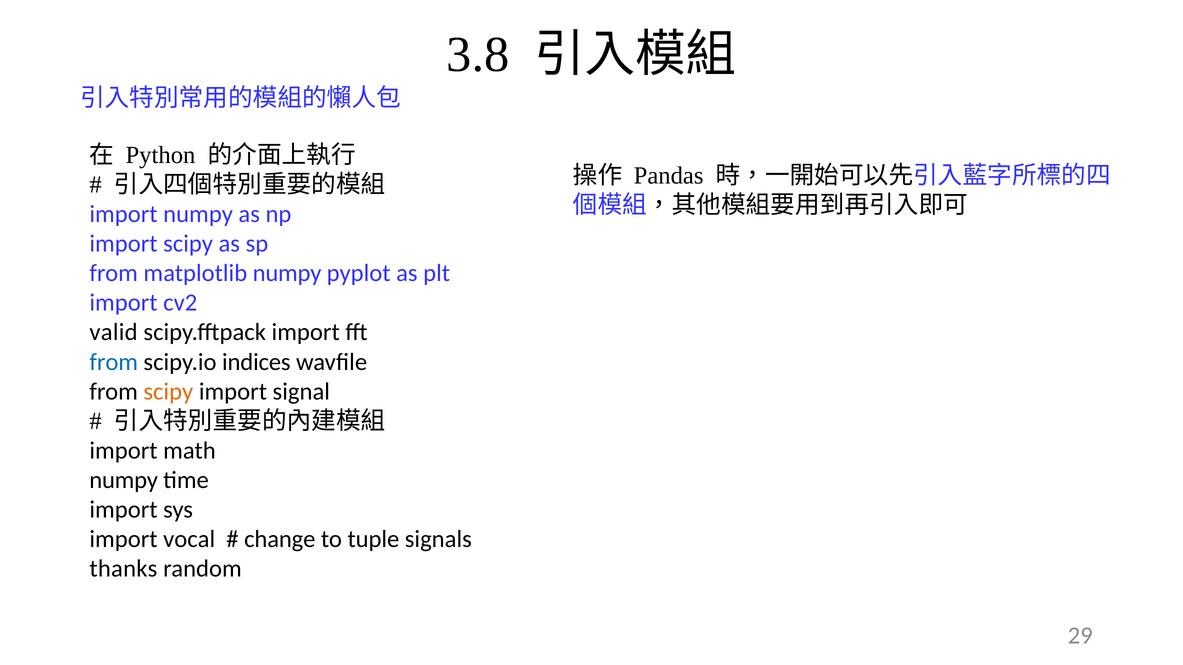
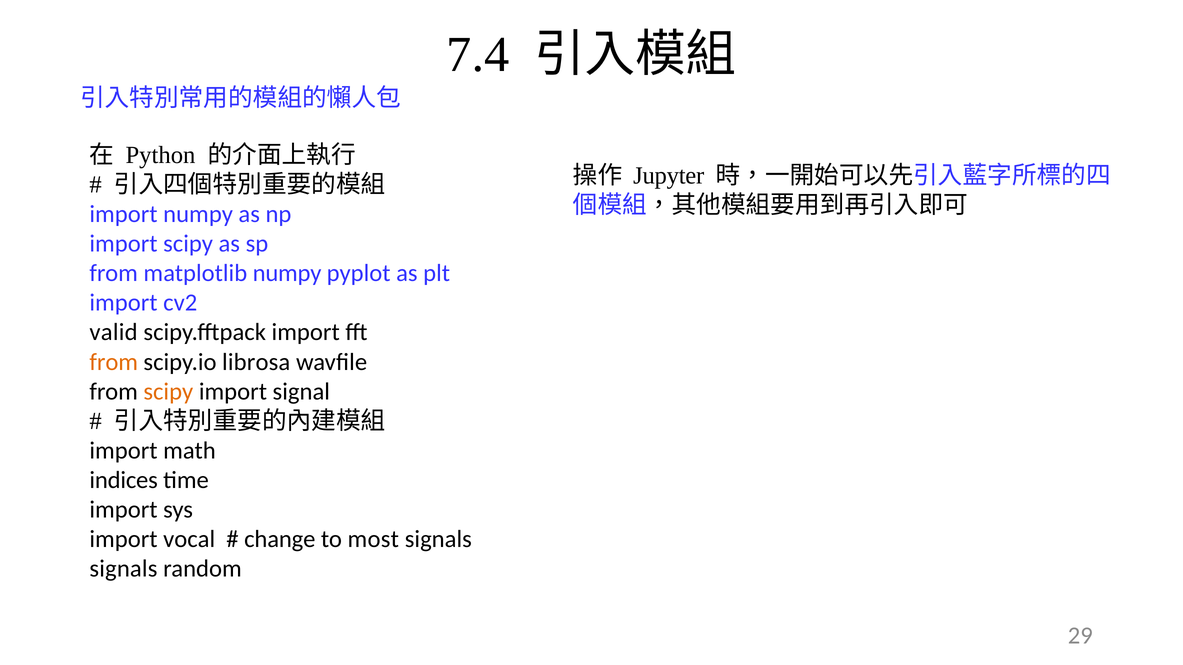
3.8: 3.8 -> 7.4 (478, 55)
Pandas: Pandas -> Jupyter (669, 176)
from colour: blue -> orange (114, 362)
indices: indices -> librosa (256, 362)
numpy: numpy -> indices (124, 480)
tuple: tuple -> most (373, 540)
thanks: thanks -> signals (123, 569)
